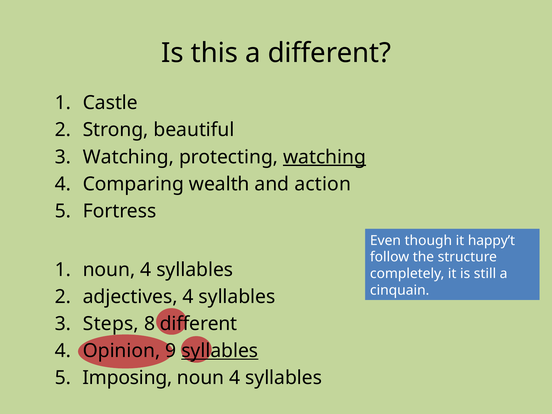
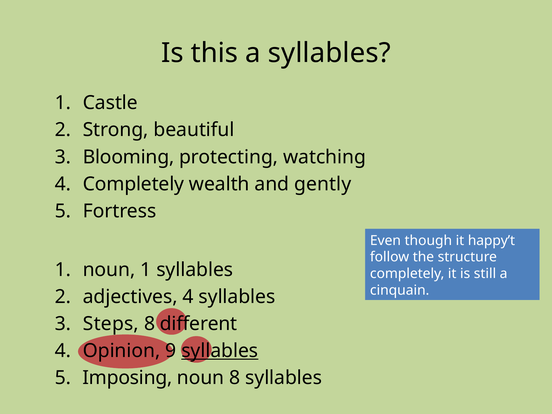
a different: different -> syllables (329, 53)
Watching: Watching -> Blooming (129, 157)
watching underline: present -> none (325, 157)
4 Comparing: Comparing -> Completely (133, 184)
action: action -> gently (323, 184)
4: 4 -> 1 (146, 270)
4: 4 -> 8 (235, 378)
